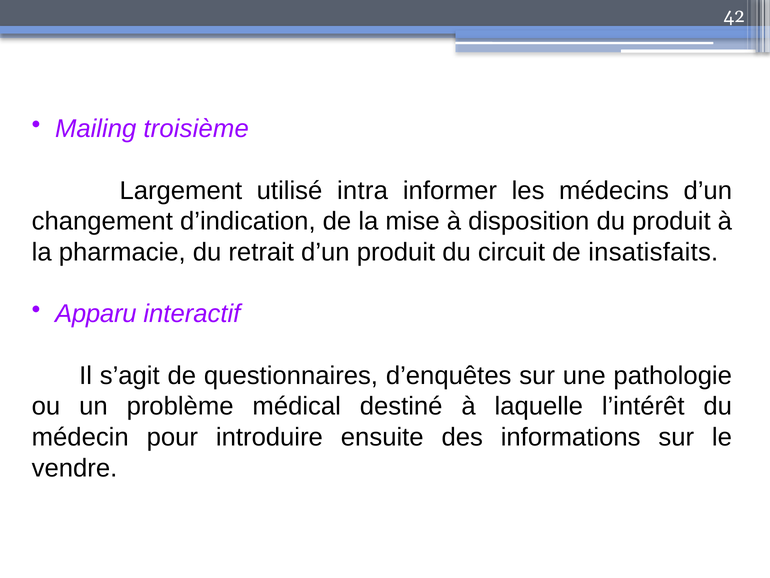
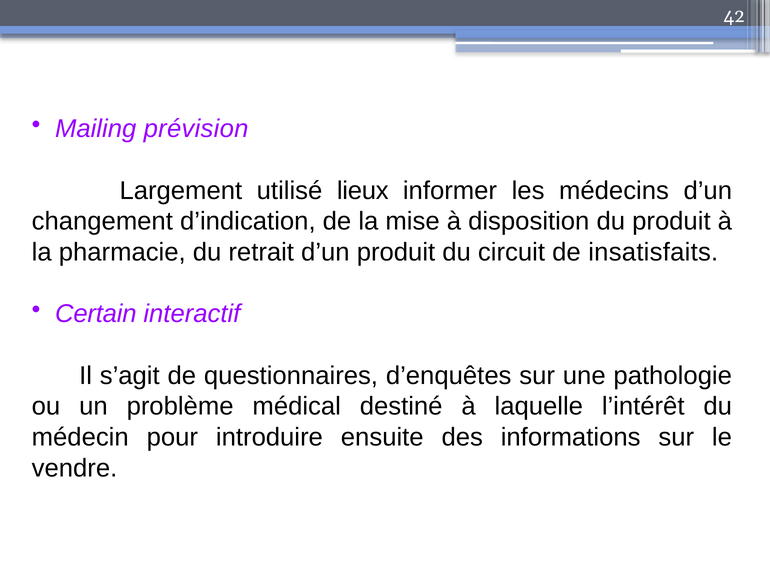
troisième: troisième -> prévision (196, 129)
intra: intra -> lieux (363, 190)
Apparu: Apparu -> Certain (96, 314)
